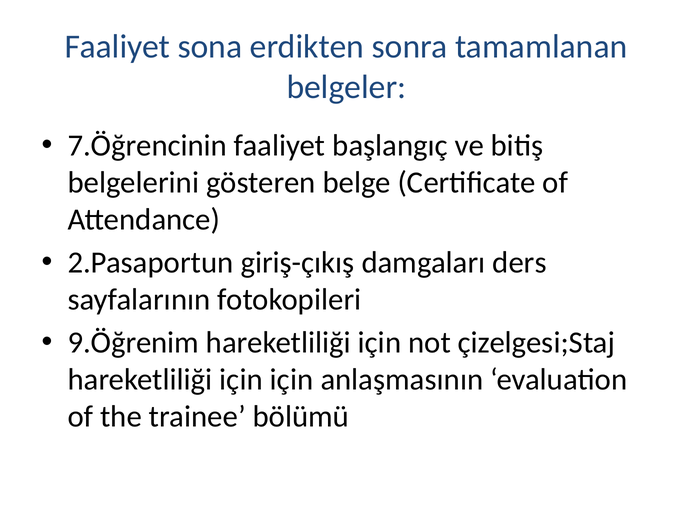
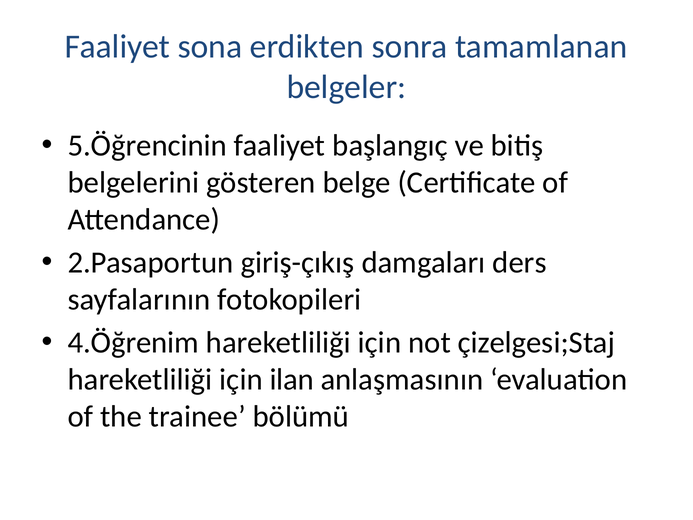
7.Öğrencinin: 7.Öğrencinin -> 5.Öğrencinin (147, 145)
9.Öğrenim: 9.Öğrenim -> 4.Öğrenim (133, 343)
için için: için -> ilan (292, 380)
